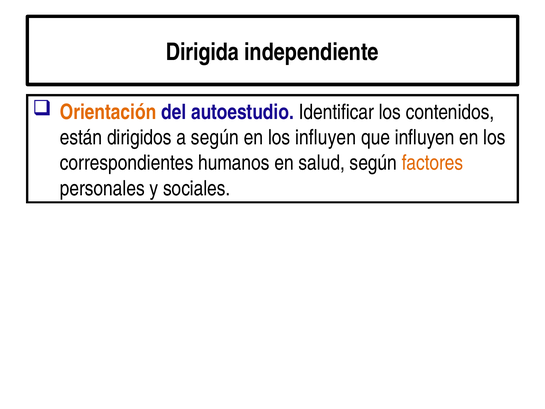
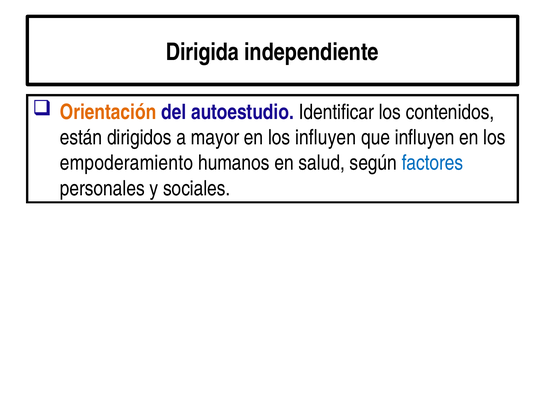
a según: según -> mayor (215, 137)
correspondientes: correspondientes -> empoderamiento (127, 163)
factores colour: orange -> blue (432, 163)
